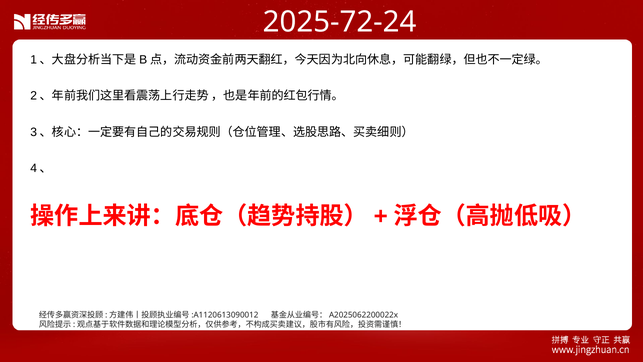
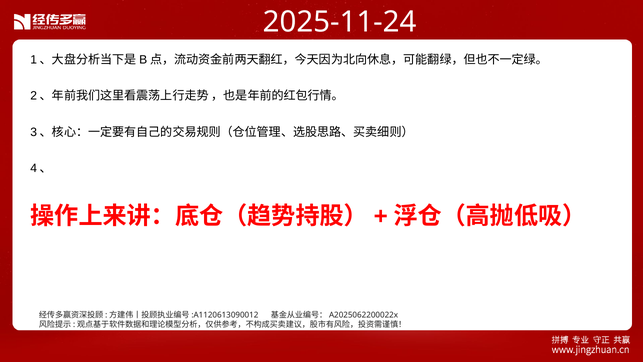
2025-72-24: 2025-72-24 -> 2025-11-24 (340, 22)
